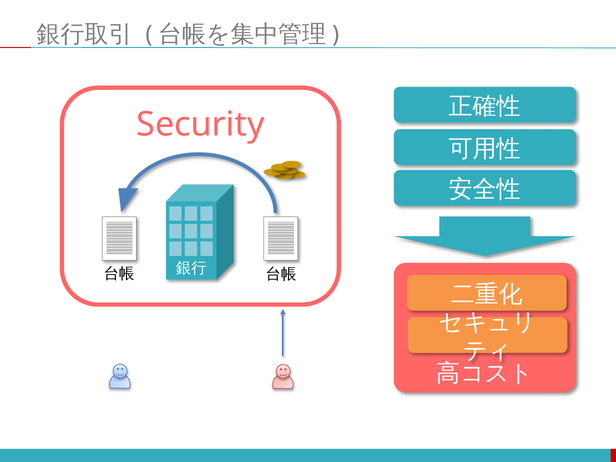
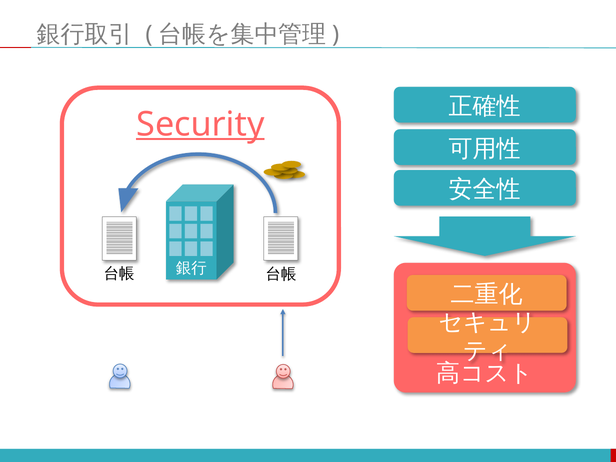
Security underline: none -> present (200, 124)
